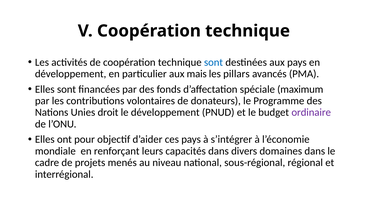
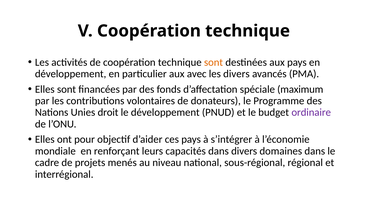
sont colour: blue -> orange (214, 62)
mais: mais -> avec (197, 74)
les pillars: pillars -> divers (236, 74)
